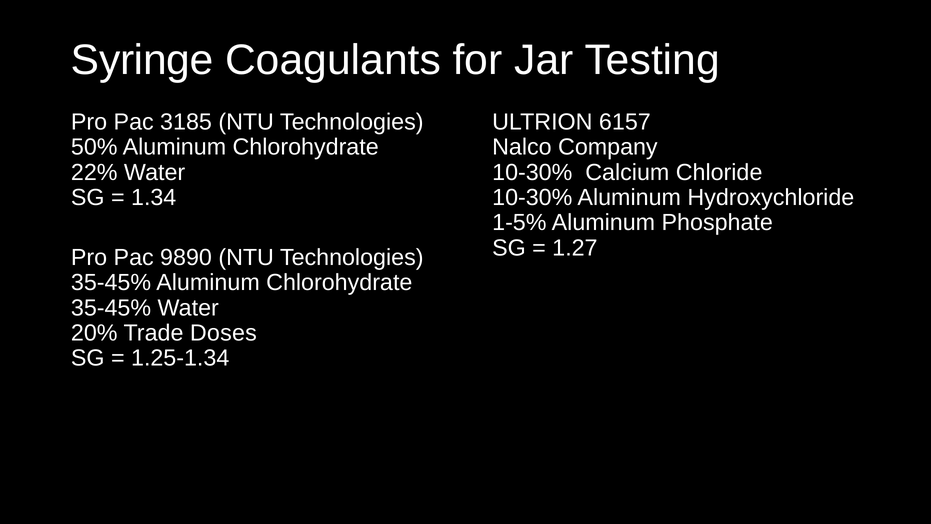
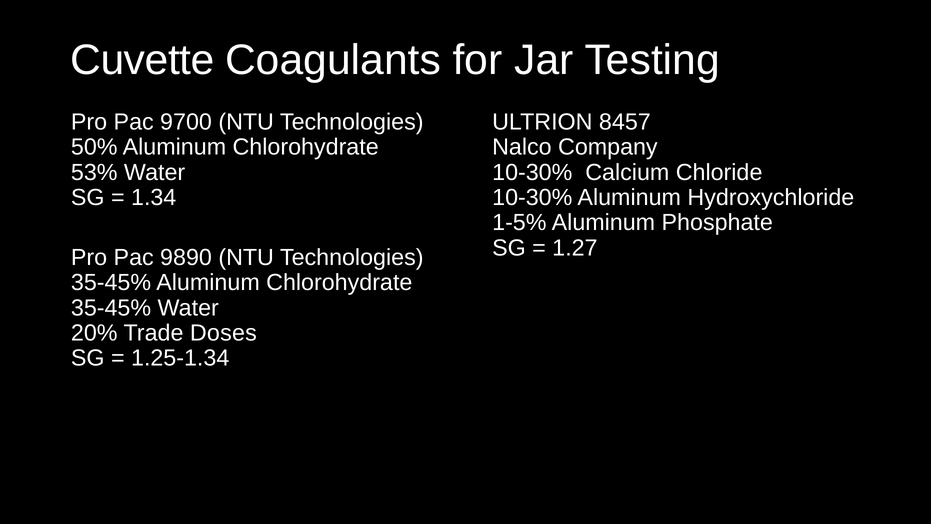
Syringe: Syringe -> Cuvette (142, 60)
3185: 3185 -> 9700 (186, 122)
6157: 6157 -> 8457 (625, 122)
22%: 22% -> 53% (94, 172)
